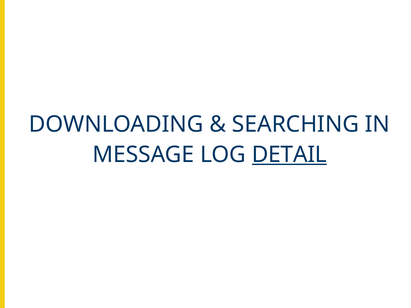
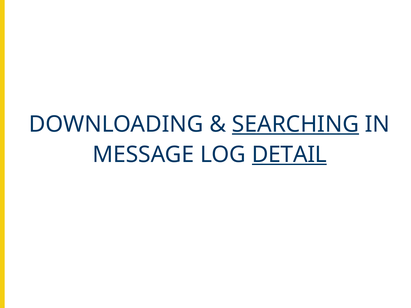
SEARCHING underline: none -> present (295, 124)
